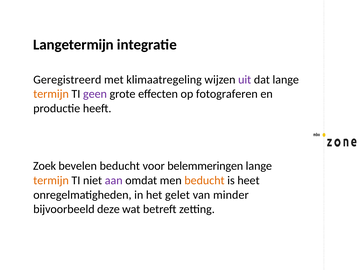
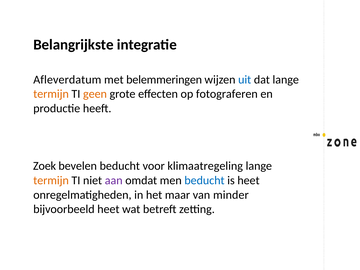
Langetermijn: Langetermijn -> Belangrijkste (73, 45)
Geregistreerd: Geregistreerd -> Afleverdatum (67, 80)
klimaatregeling: klimaatregeling -> belemmeringen (164, 80)
uit colour: purple -> blue (245, 80)
geen colour: purple -> orange (95, 94)
belemmeringen: belemmeringen -> klimaatregeling (205, 166)
beducht colour: orange -> blue (204, 180)
gelet: gelet -> maar (178, 195)
bijvoorbeeld deze: deze -> heet (108, 209)
